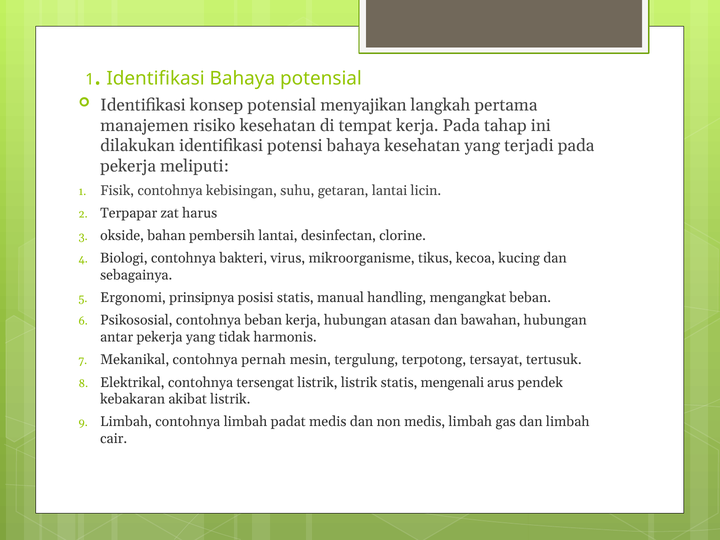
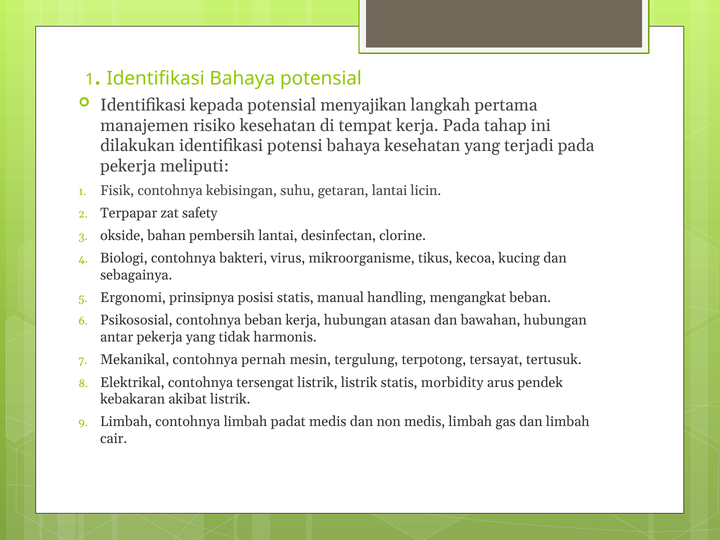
konsep: konsep -> kepada (217, 105)
harus: harus -> safety (200, 213)
mengenali: mengenali -> morbidity (452, 382)
